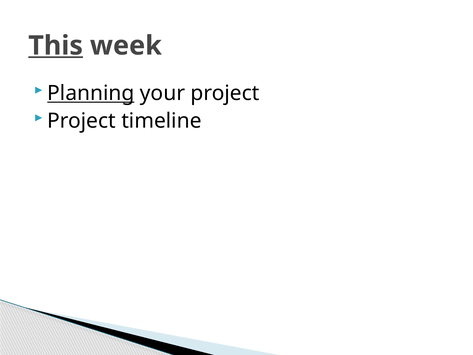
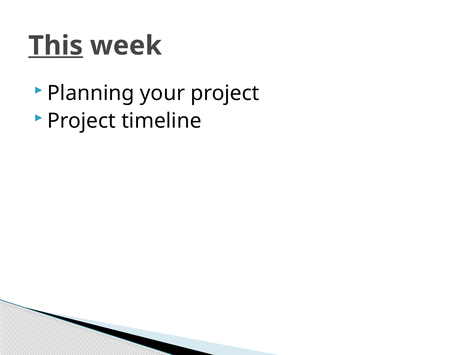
Planning underline: present -> none (91, 93)
